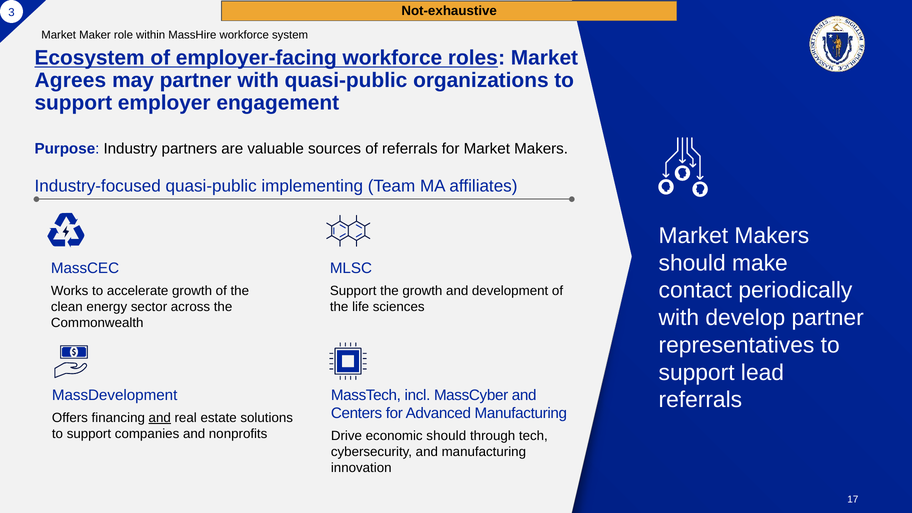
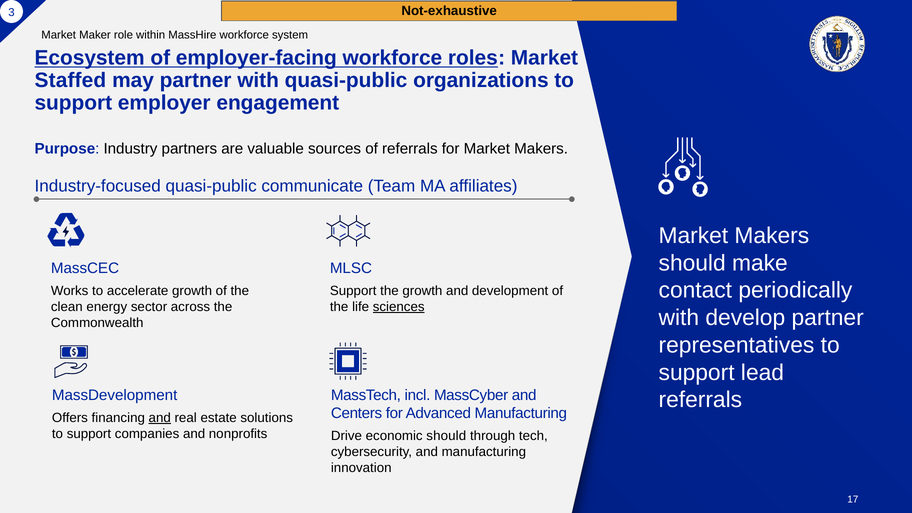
Agrees: Agrees -> Staffed (70, 80)
implementing: implementing -> communicate (312, 186)
sciences underline: none -> present (399, 307)
